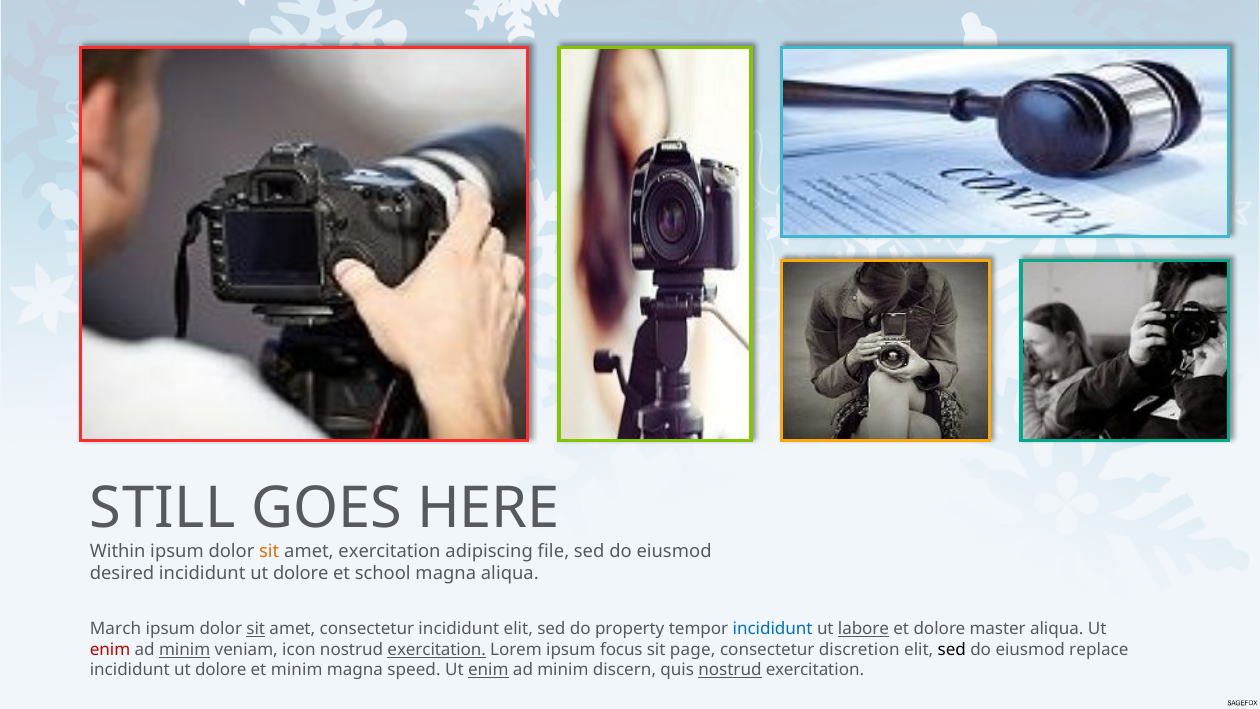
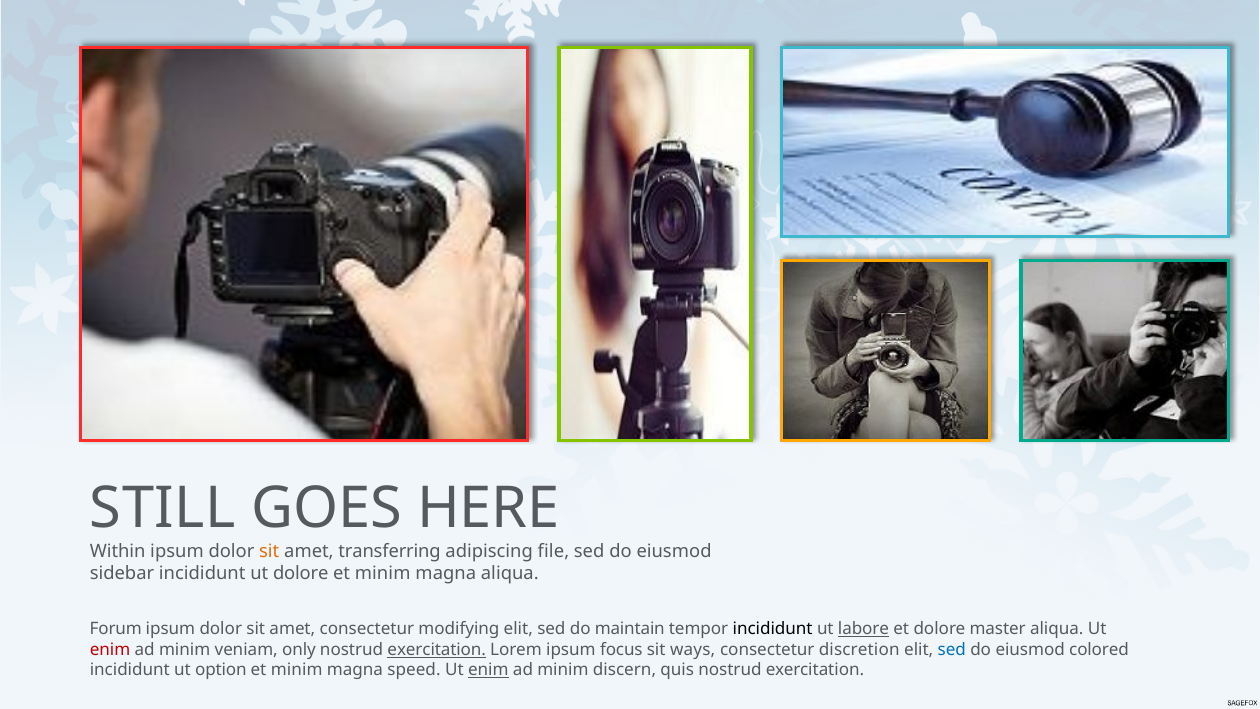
amet exercitation: exercitation -> transferring (390, 551)
desired: desired -> sidebar (122, 573)
school: school -> minim (383, 573)
March: March -> Forum (116, 629)
sit underline: present -> none (256, 629)
consectetur incididunt: incididunt -> modifying (459, 629)
property: property -> maintain (630, 629)
incididunt colour: blue -> black (773, 629)
minim underline: present -> none (185, 649)
icon: icon -> only (299, 649)
page: page -> ways (693, 649)
sed colour: black -> blue (952, 649)
replace: replace -> colored (1099, 649)
dolore: dolore -> option (221, 670)
nostrud underline: present -> none (730, 670)
